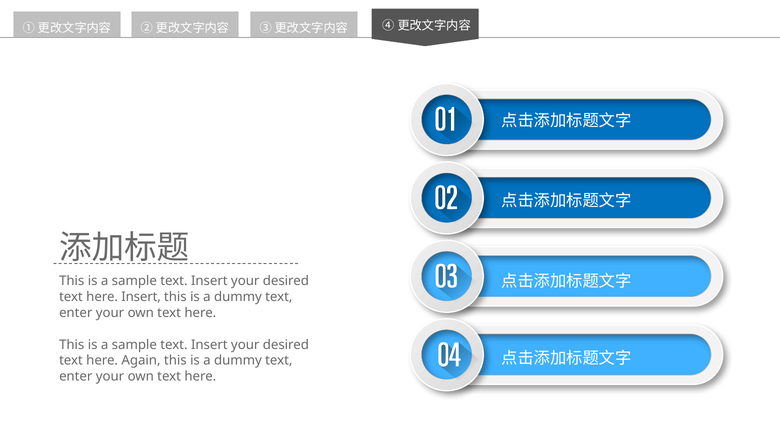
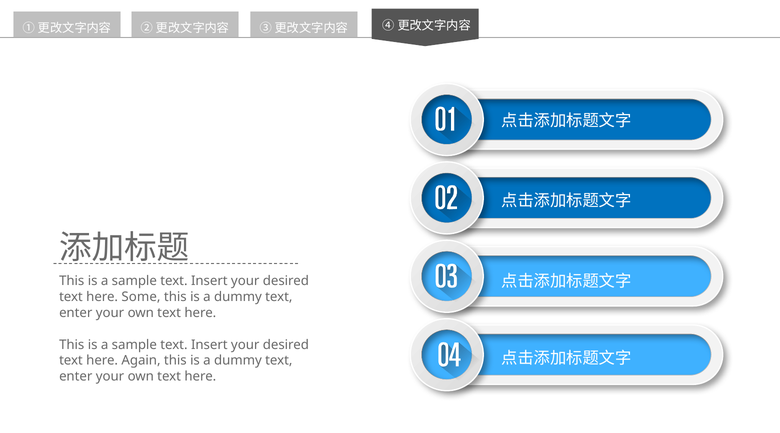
here Insert: Insert -> Some (141, 297)
